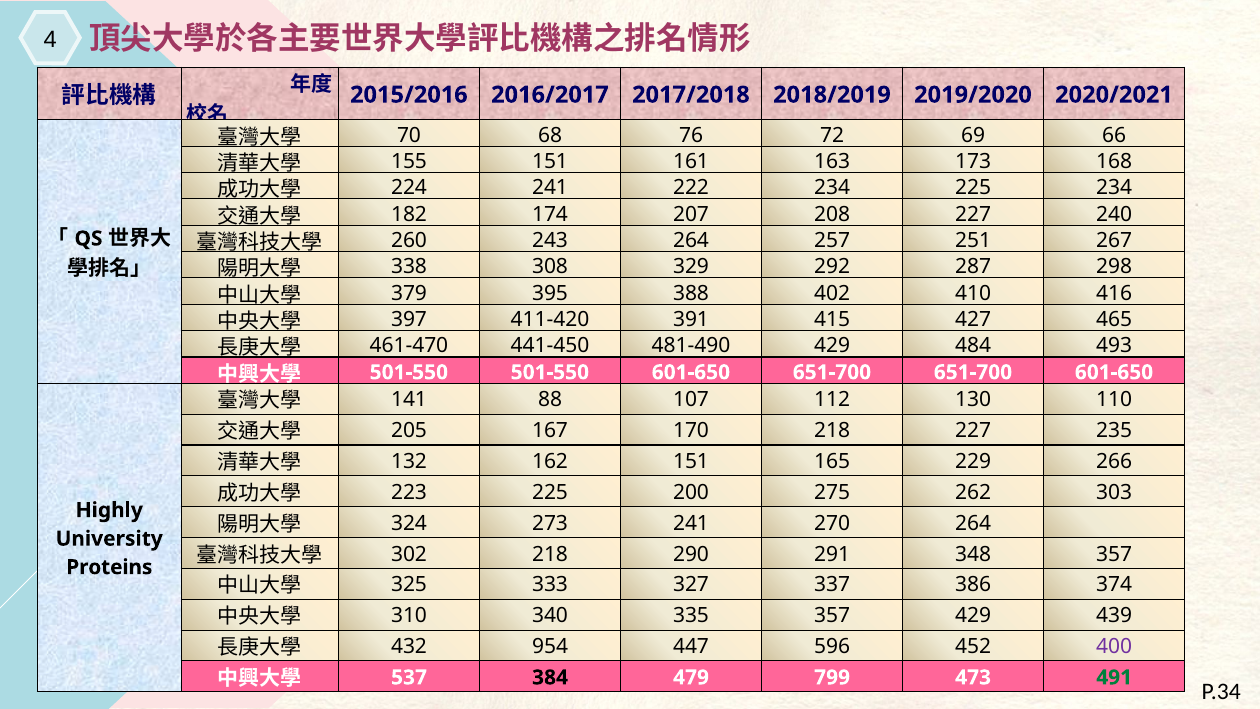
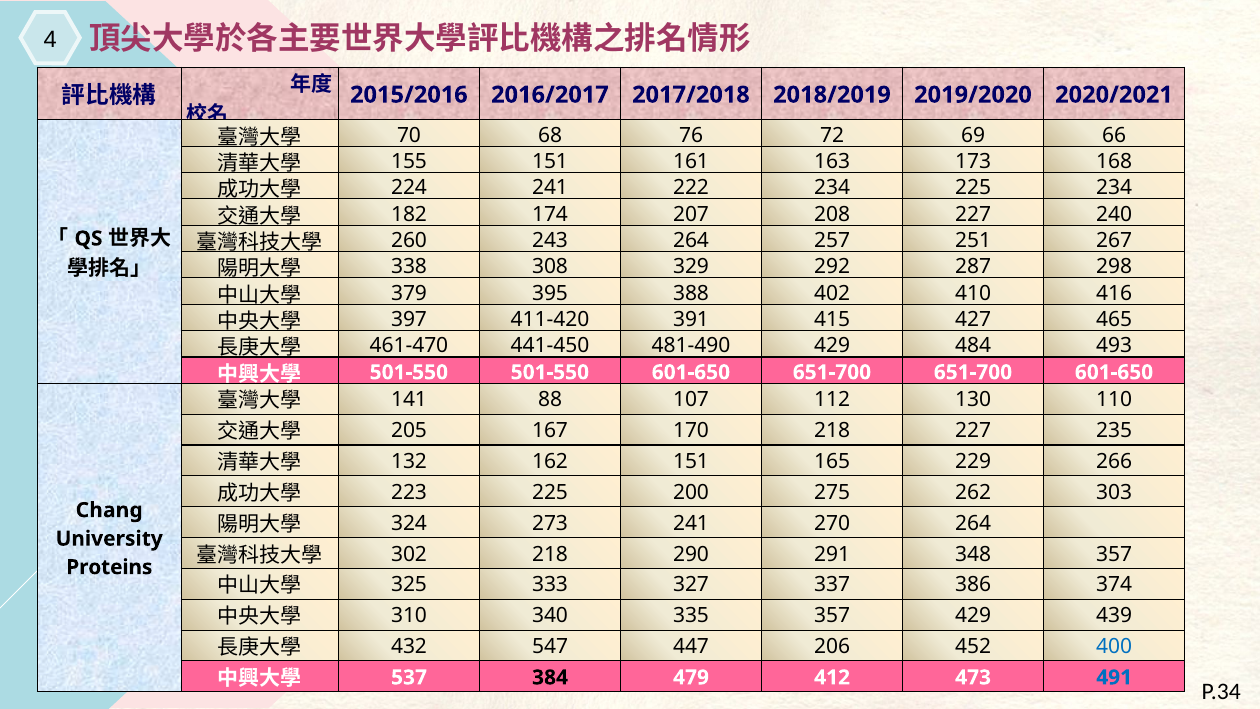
Highly: Highly -> Chang (109, 510)
954: 954 -> 547 (550, 647)
596: 596 -> 206 (832, 647)
400 colour: purple -> blue (1114, 647)
799: 799 -> 412 (832, 678)
491 colour: green -> blue (1114, 678)
